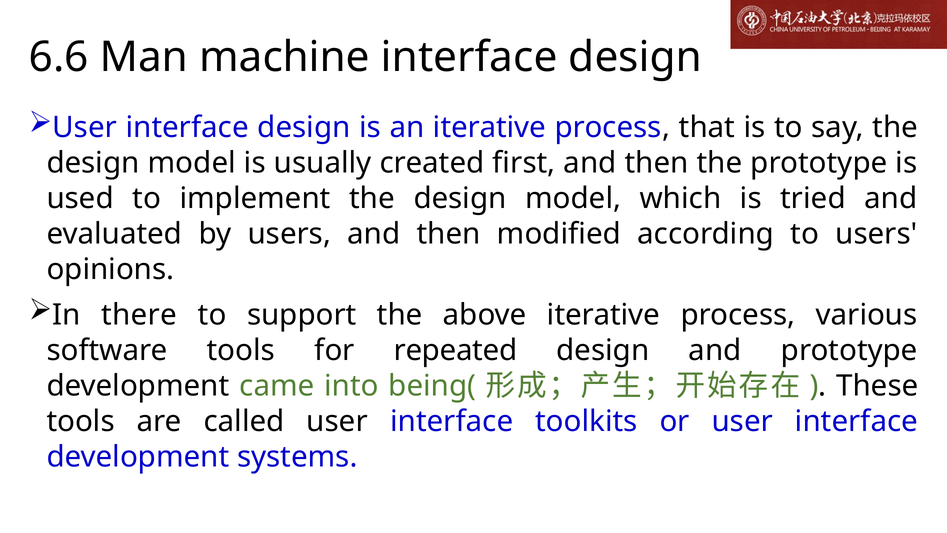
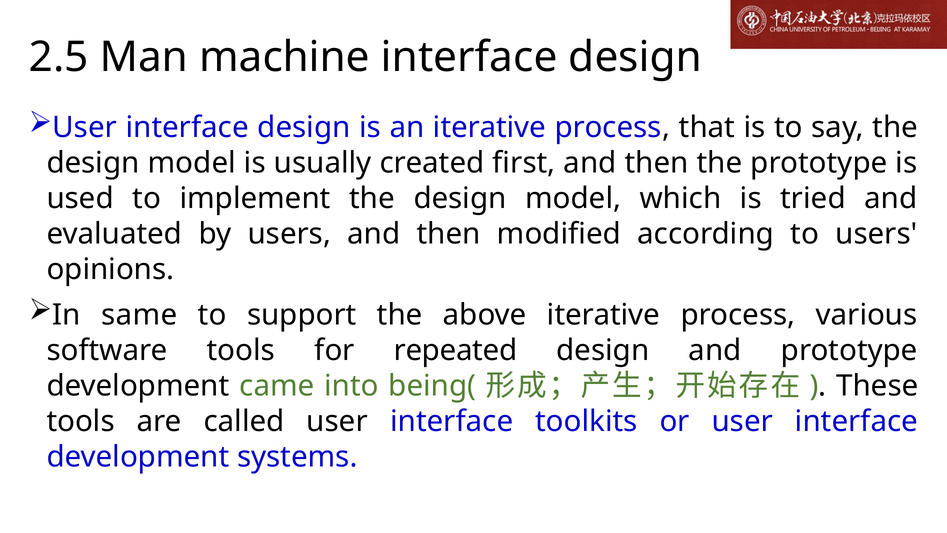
6.6: 6.6 -> 2.5 (59, 57)
there: there -> same (139, 315)
